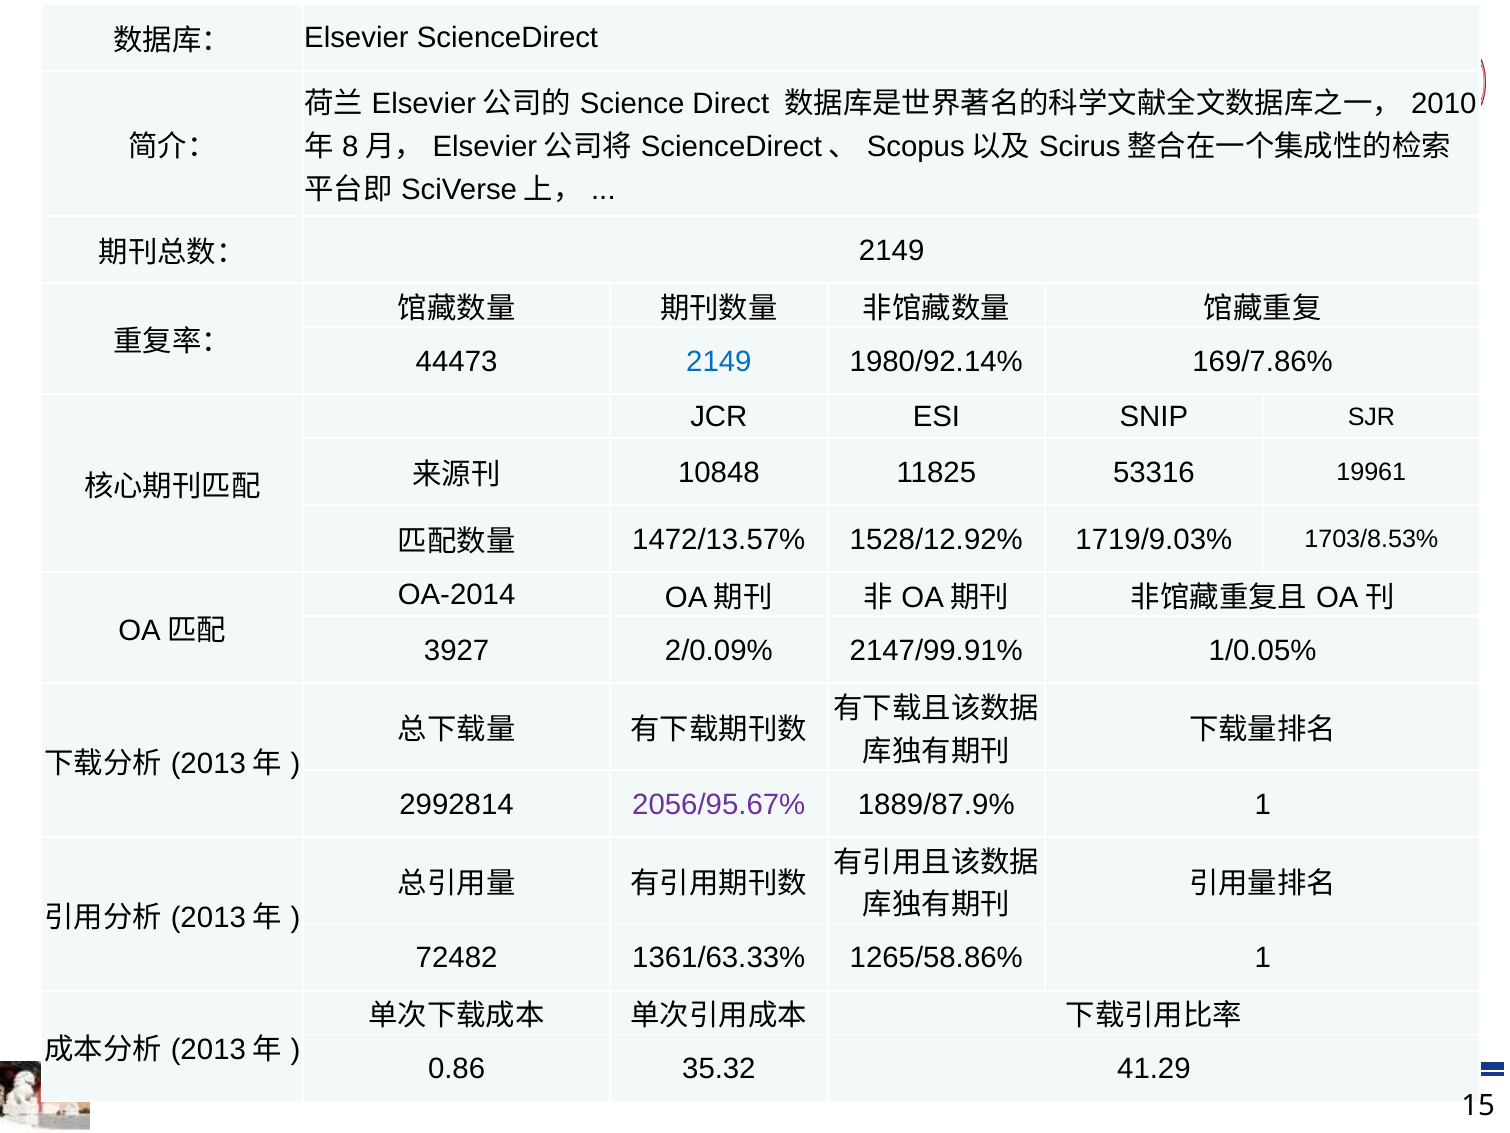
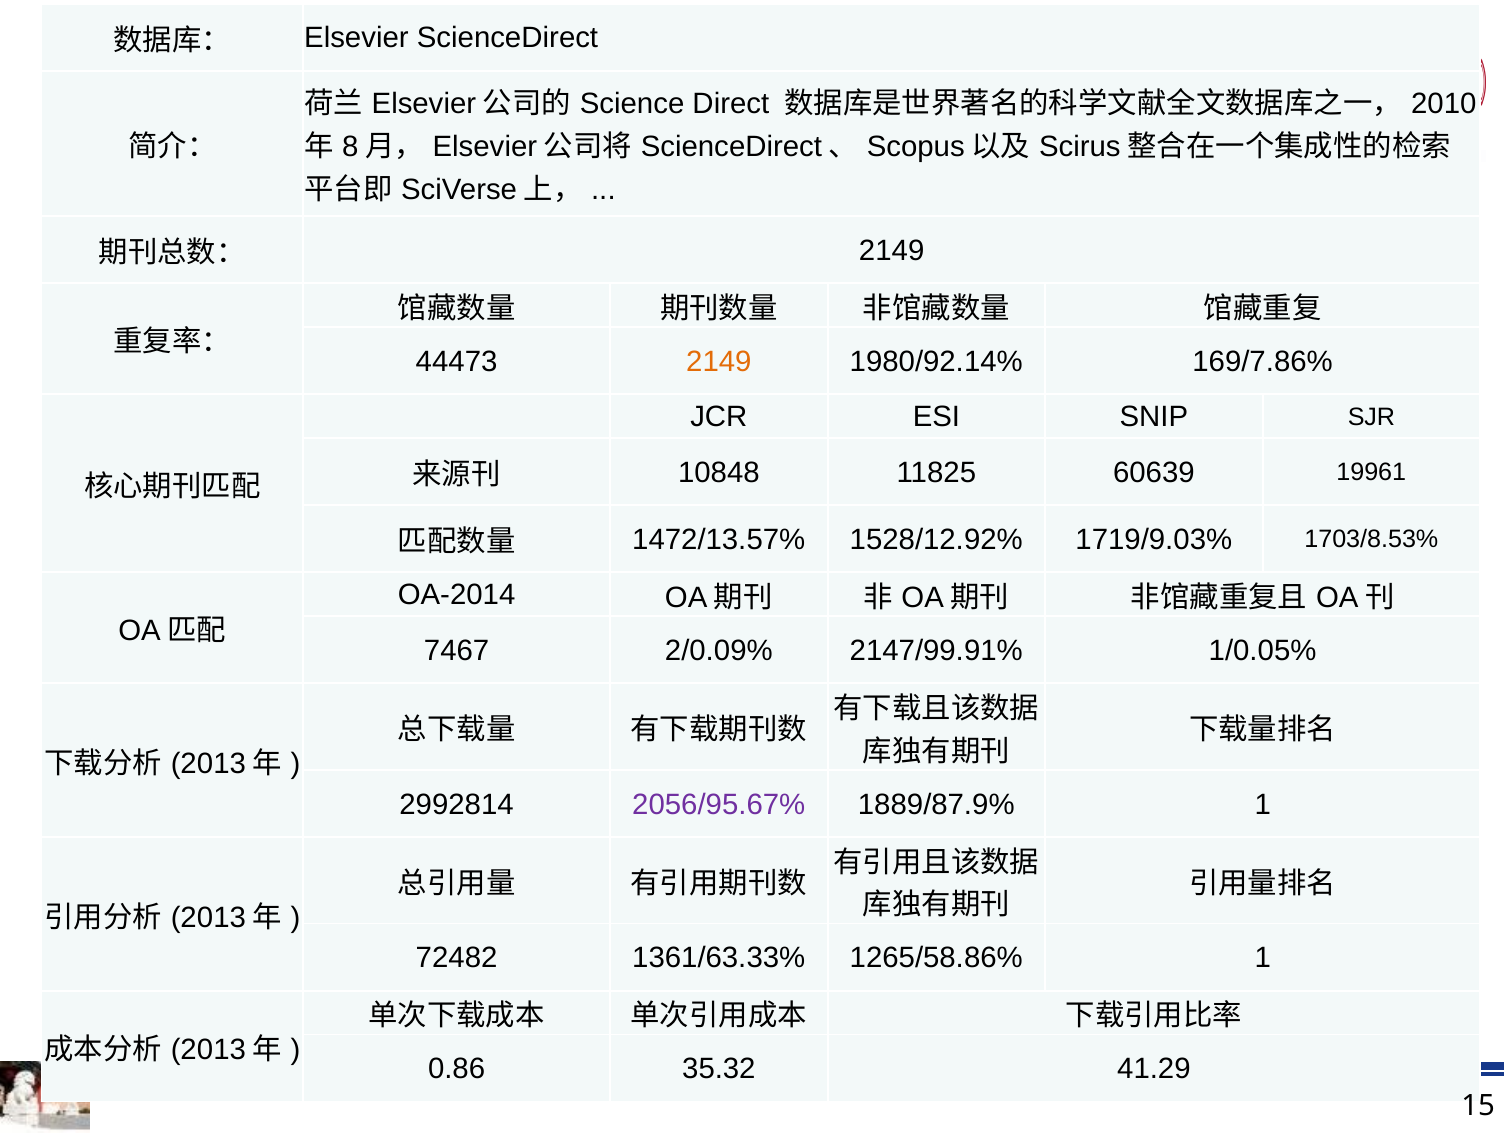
2149 colour: blue -> orange (719, 361)
53316: 53316 -> 60639 (1154, 472)
3927: 3927 -> 7467 (457, 650)
